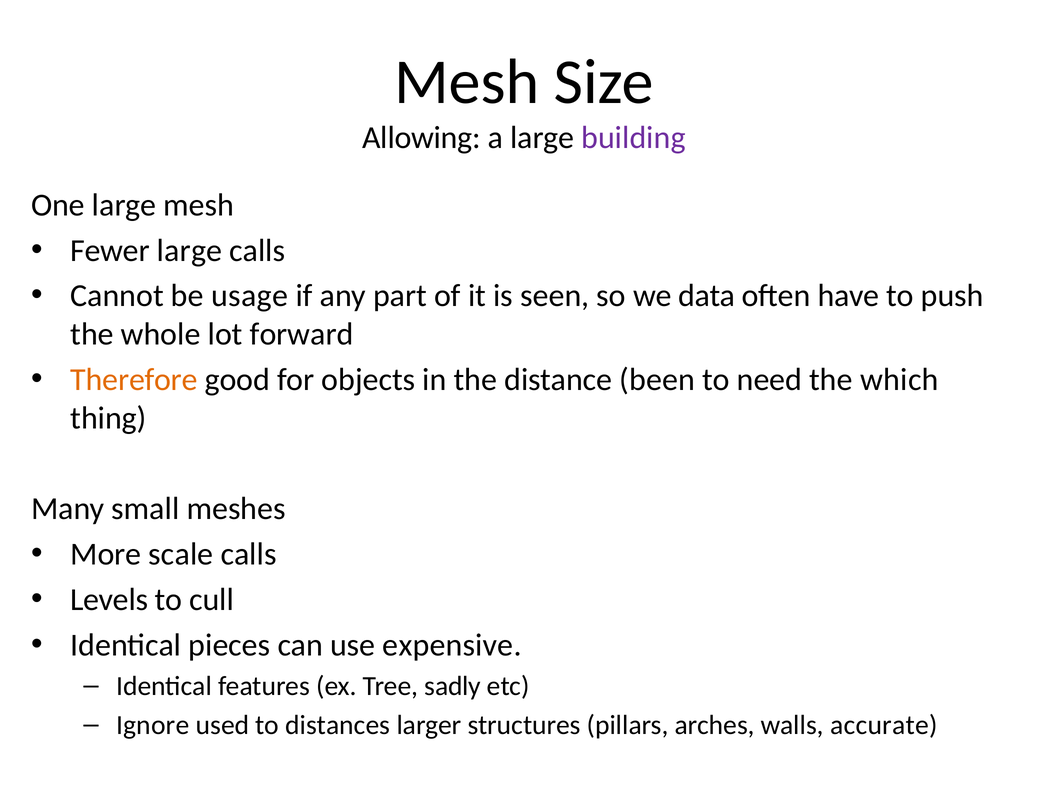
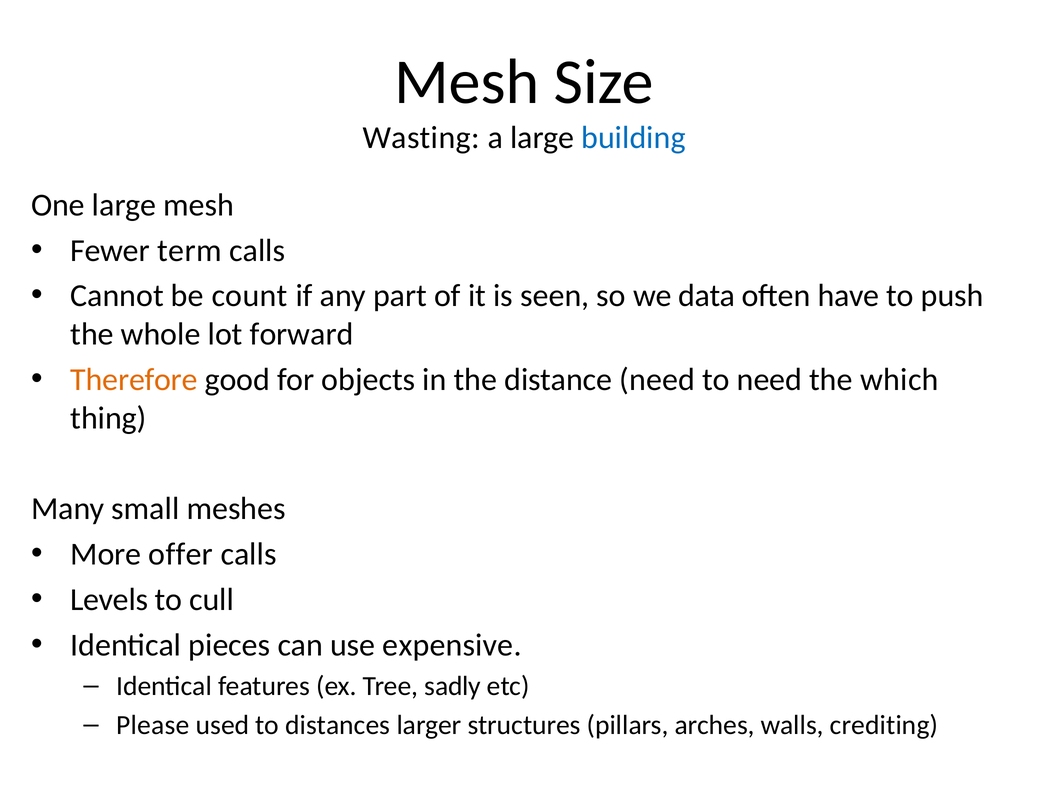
Allowing: Allowing -> Wasting (421, 138)
building colour: purple -> blue (633, 138)
Fewer large: large -> term (189, 250)
usage: usage -> count (249, 296)
distance been: been -> need (657, 380)
scale: scale -> offer (181, 554)
Ignore: Ignore -> Please (153, 725)
accurate: accurate -> crediting (884, 725)
